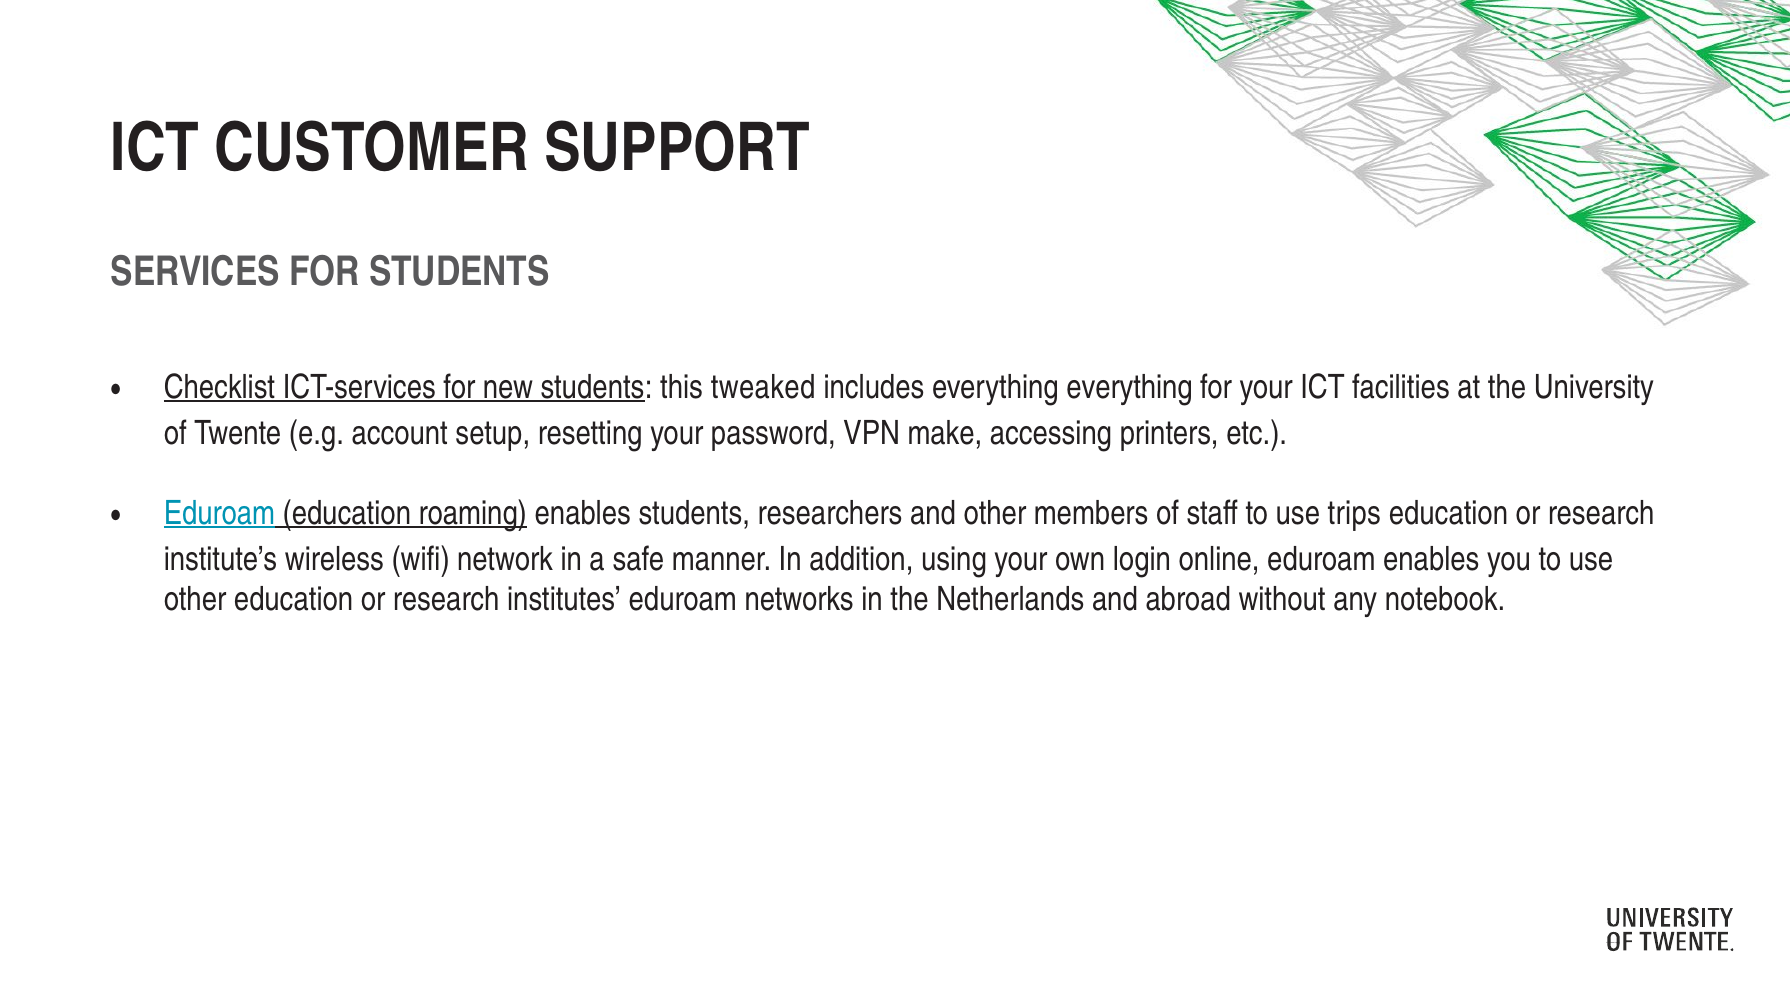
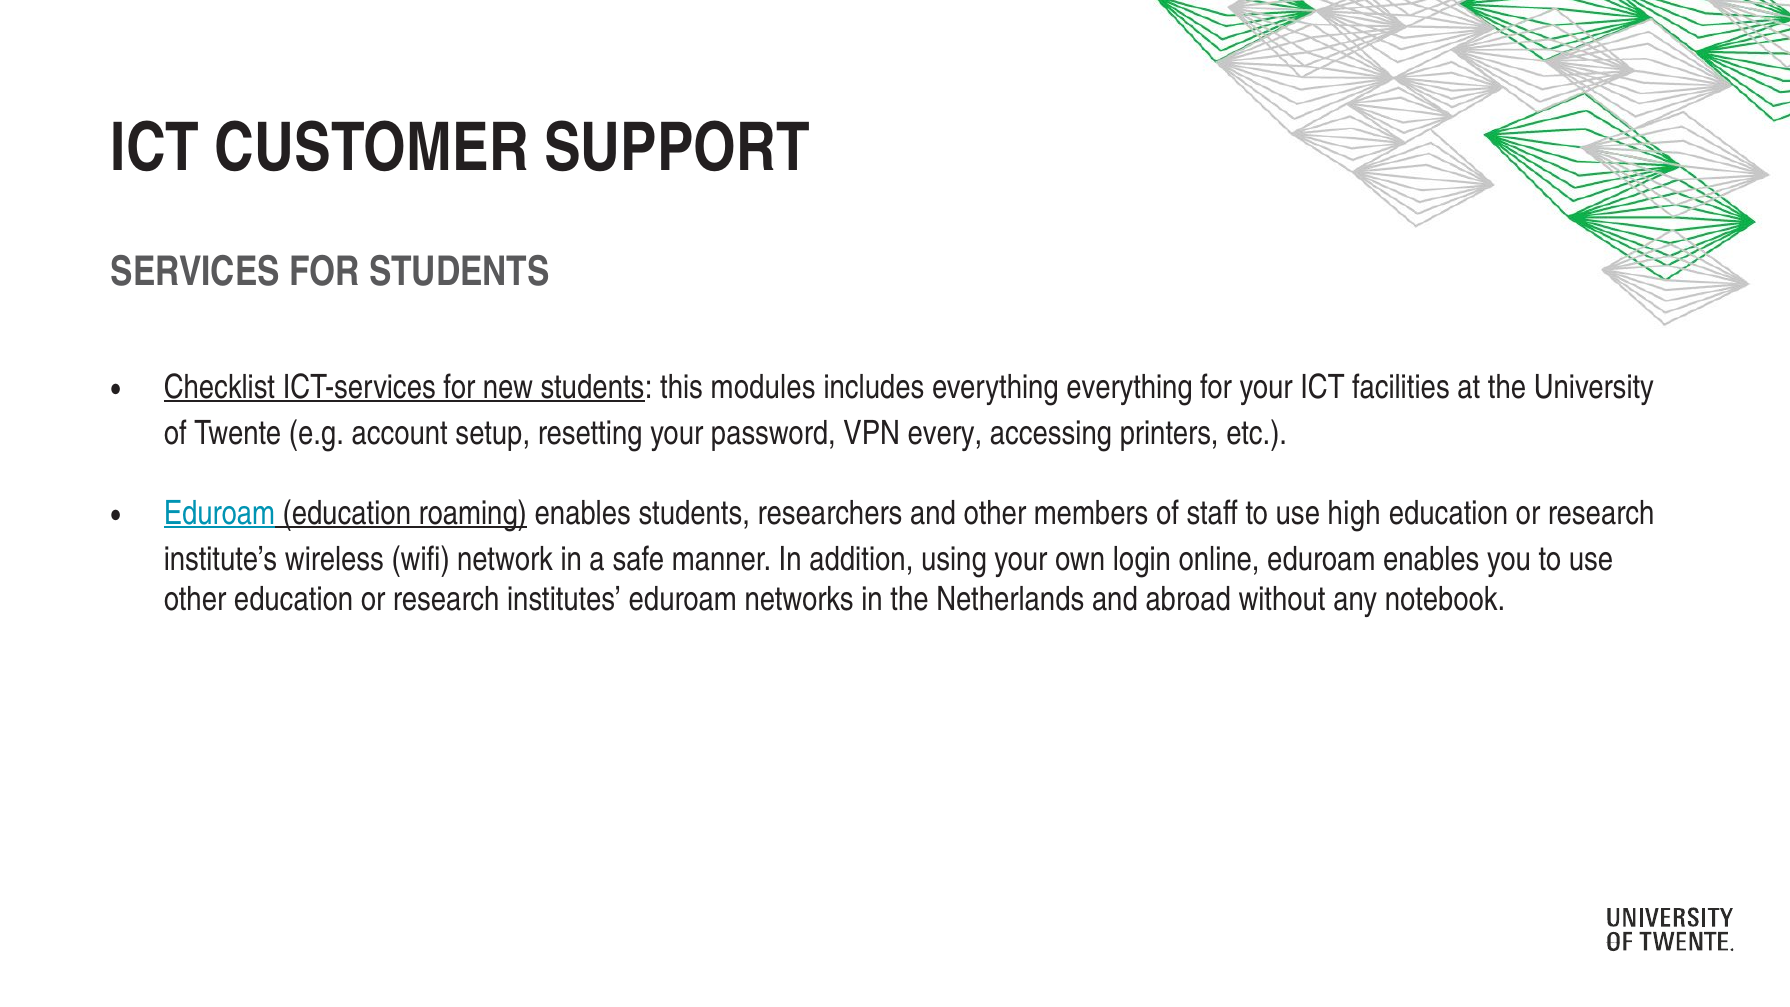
tweaked: tweaked -> modules (763, 387)
make: make -> every (945, 433)
trips: trips -> high (1354, 514)
